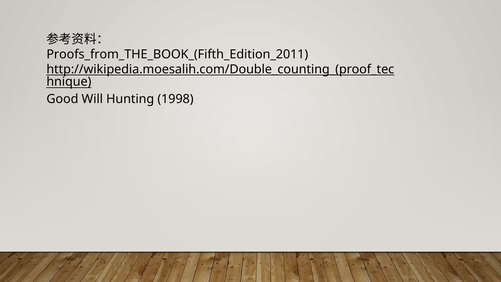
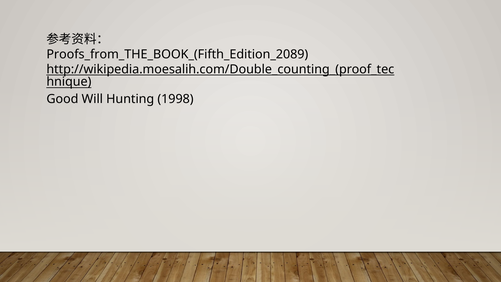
Proofs_from_THE_BOOK_(Fifth_Edition_2011: Proofs_from_THE_BOOK_(Fifth_Edition_2011 -> Proofs_from_THE_BOOK_(Fifth_Edition_2089 (177, 54)
